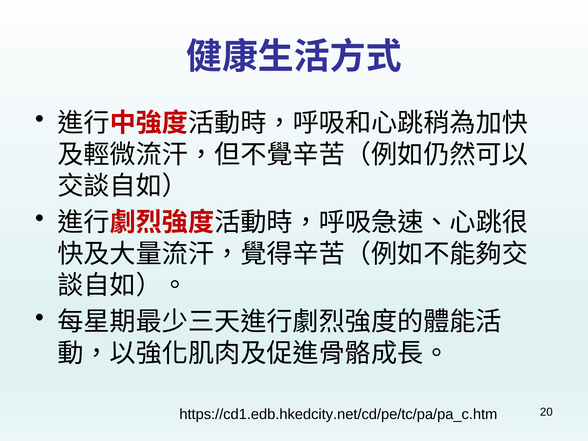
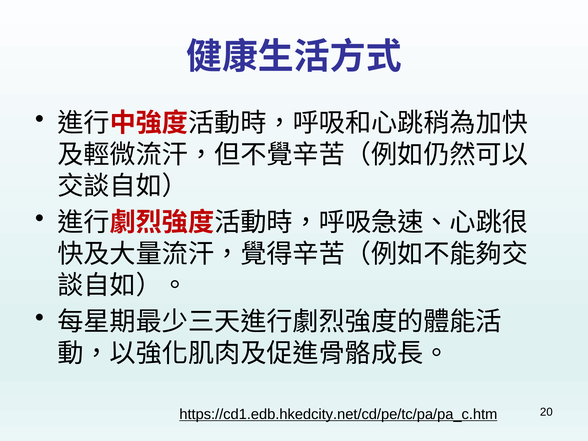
https://cd1.edb.hkedcity.net/cd/pe/tc/pa/pa_c.htm underline: none -> present (338, 414)
